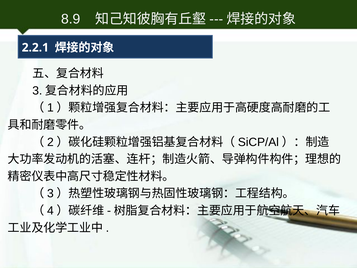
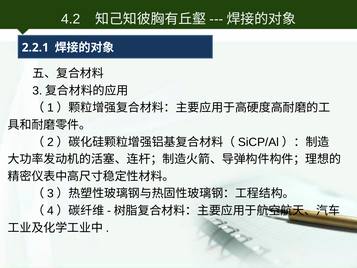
8.9: 8.9 -> 4.2 (71, 19)
